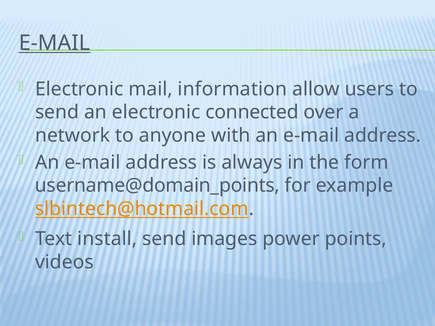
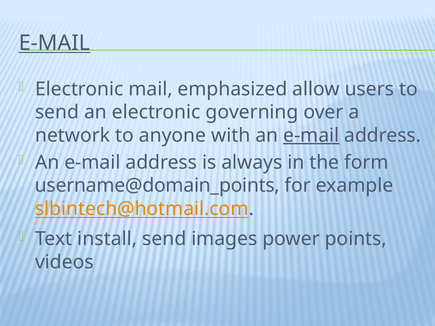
information: information -> emphasized (232, 89)
connected: connected -> governing (252, 112)
e-mail underline: none -> present (311, 135)
